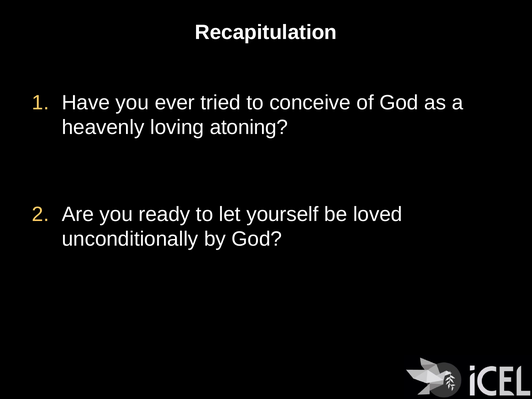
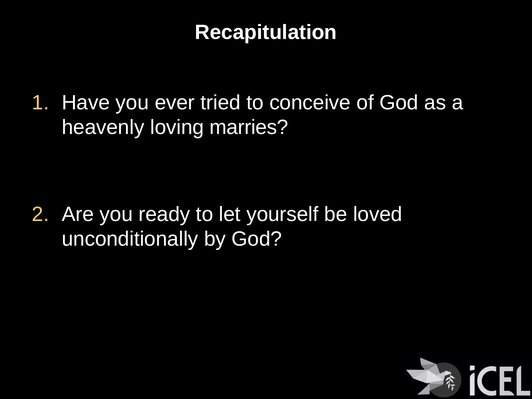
atoning: atoning -> marries (249, 127)
